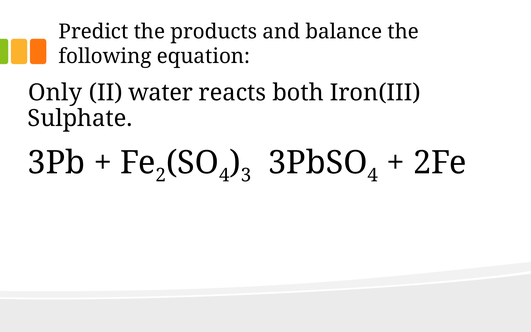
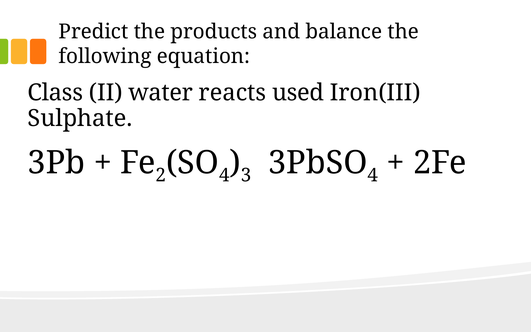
Only: Only -> Class (55, 93)
both: both -> used (298, 93)
